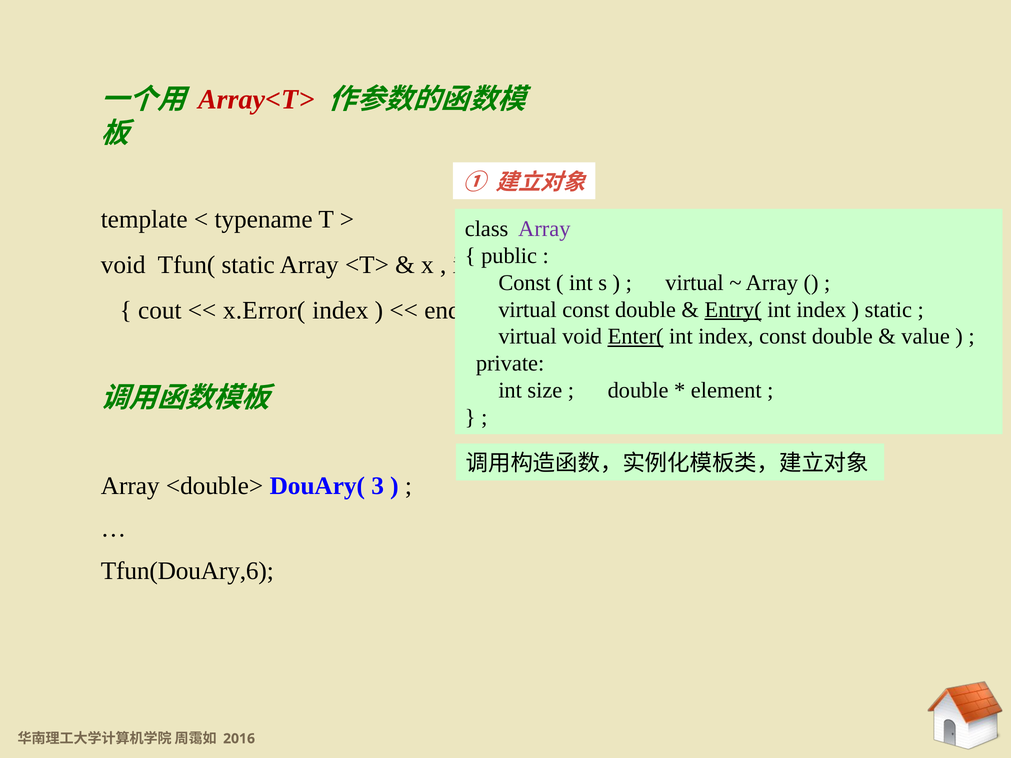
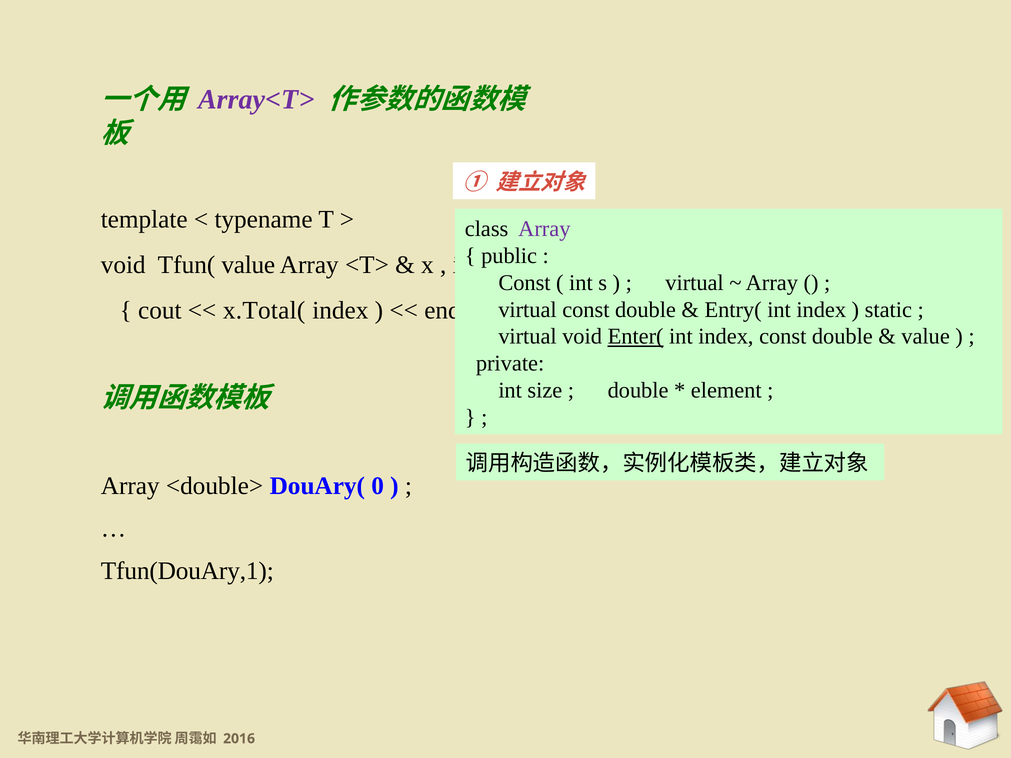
Array<T> colour: red -> purple (256, 100)
Tfun( static: static -> value (248, 265)
x.Error(: x.Error( -> x.Total( (264, 311)
Entry( underline: present -> none (733, 310)
3: 3 -> 0 (378, 486)
Tfun(DouAry,6: Tfun(DouAry,6 -> Tfun(DouAry,1 (187, 571)
